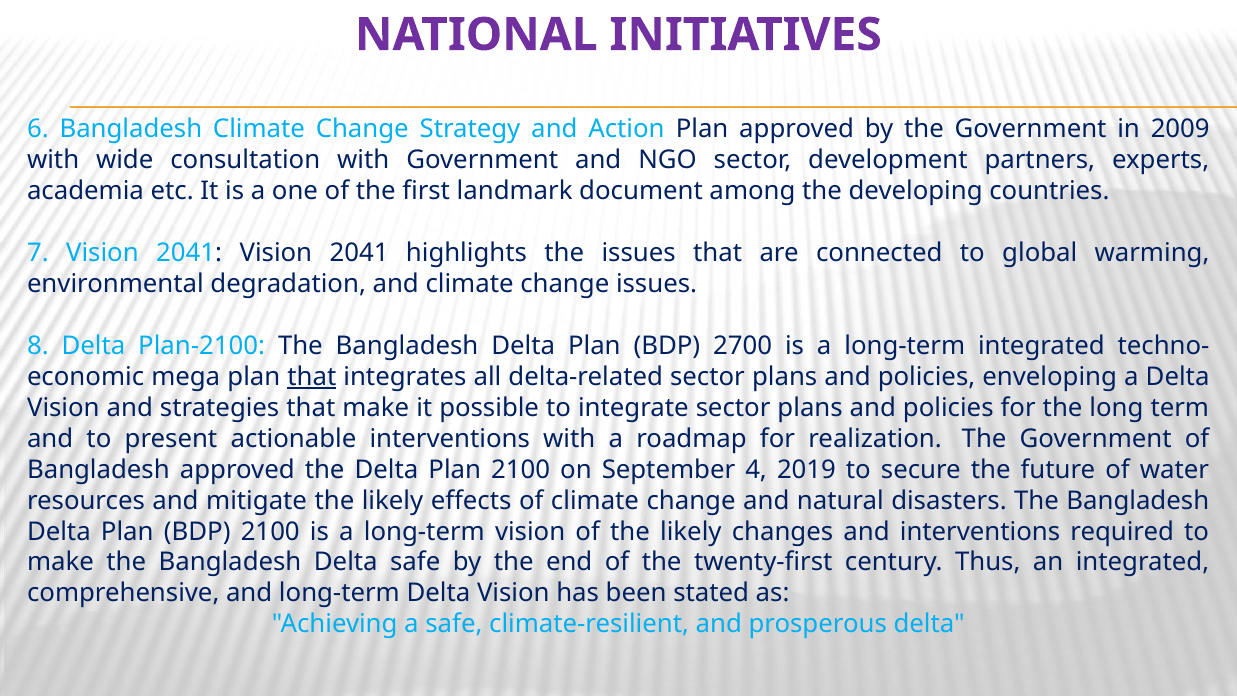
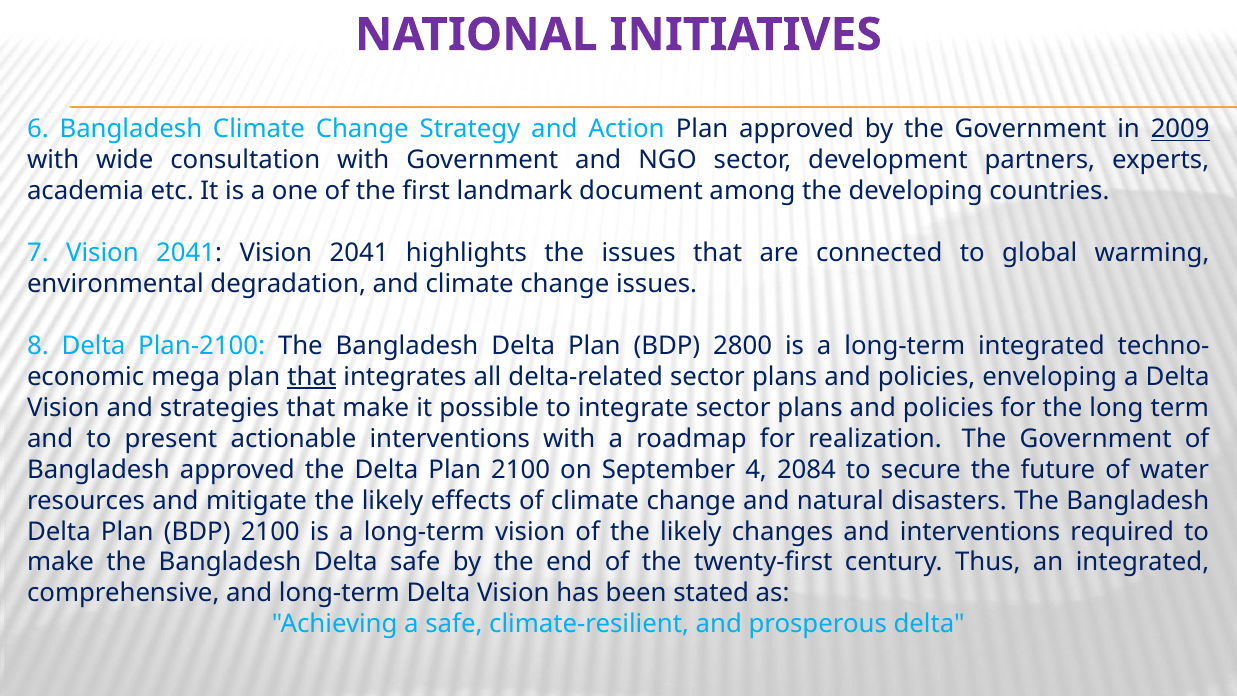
2009 underline: none -> present (1180, 129)
2700: 2700 -> 2800 (743, 346)
2019: 2019 -> 2084 (806, 470)
